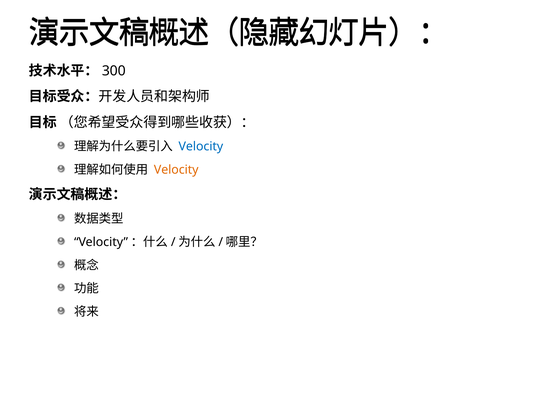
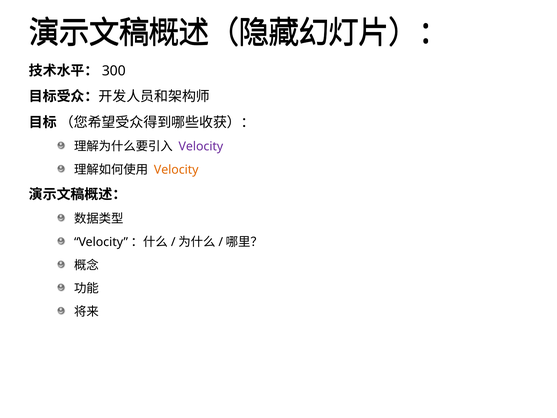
Velocity colour: blue -> purple (201, 146)
